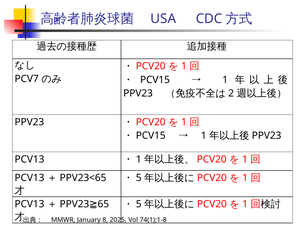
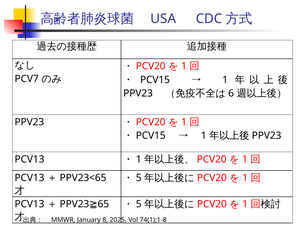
2: 2 -> 6 (231, 93)
